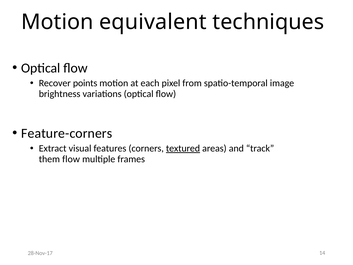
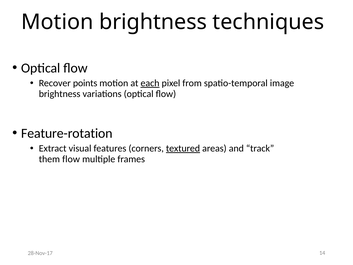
Motion equivalent: equivalent -> brightness (153, 22)
each underline: none -> present (150, 83)
Feature-corners: Feature-corners -> Feature-rotation (67, 133)
